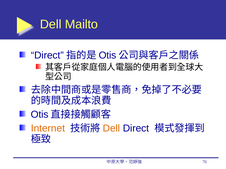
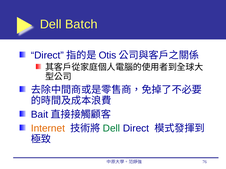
Mailto: Mailto -> Batch (81, 24)
Otis: Otis -> Bait (40, 115)
Dell colour: orange -> green (111, 129)
